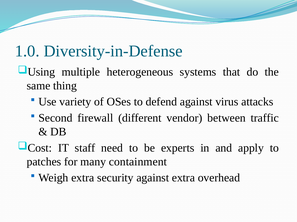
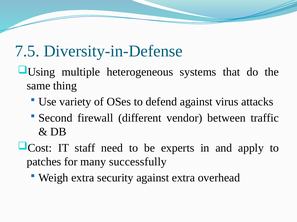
1.0: 1.0 -> 7.5 (27, 51)
containment: containment -> successfully (138, 162)
